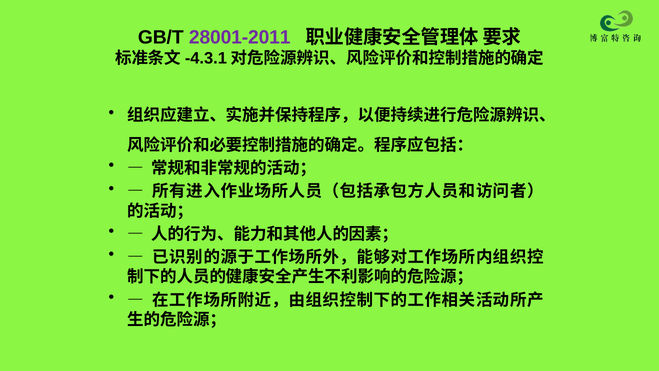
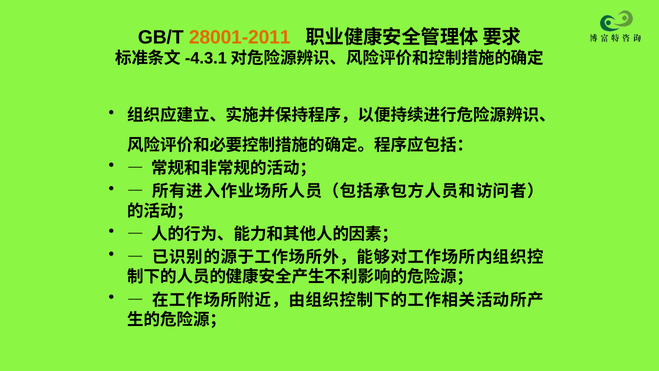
28001-2011 colour: purple -> orange (240, 37)
